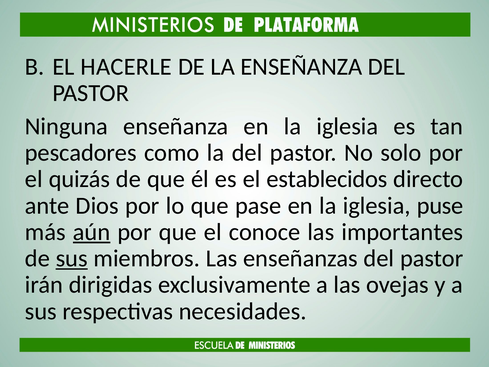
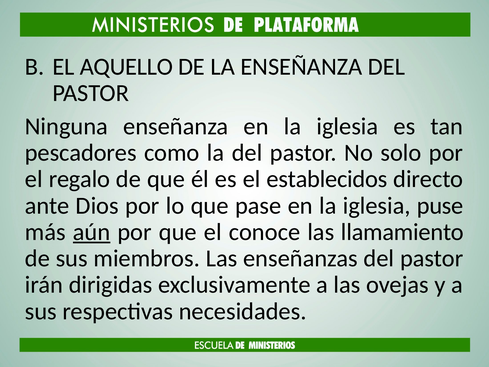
HACERLE: HACERLE -> AQUELLO (126, 67)
quizás: quizás -> regalo (79, 179)
importantes: importantes -> llamamiento (402, 232)
sus underline: present -> none (72, 258)
